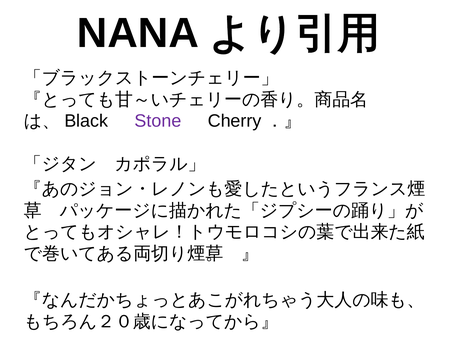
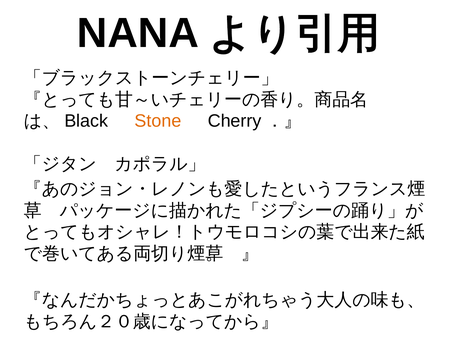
Stone colour: purple -> orange (158, 121)
